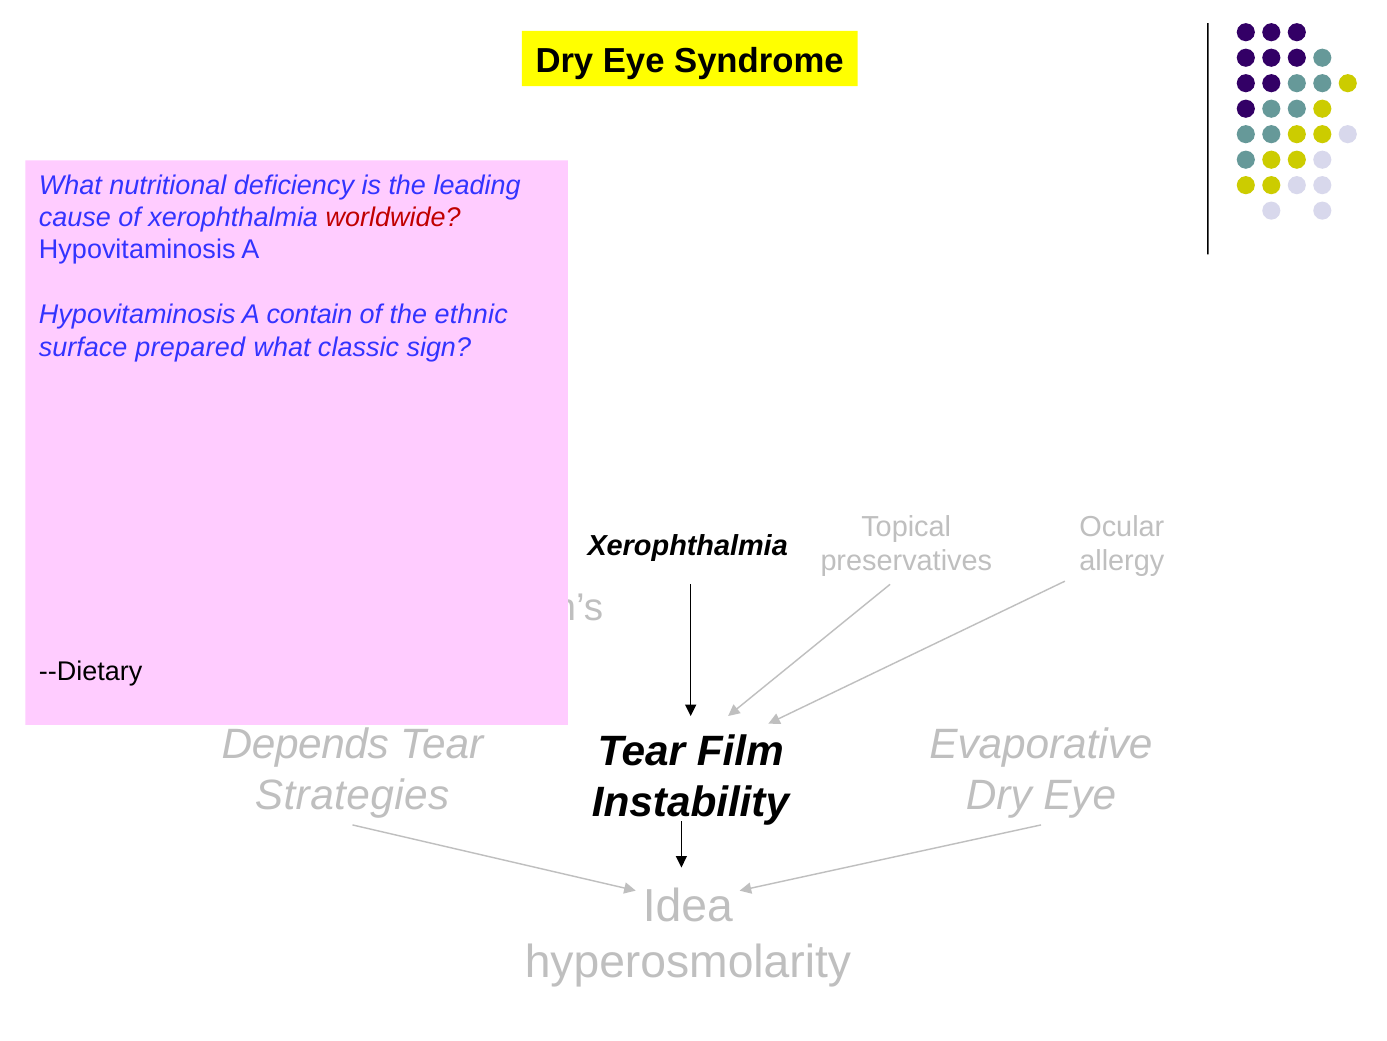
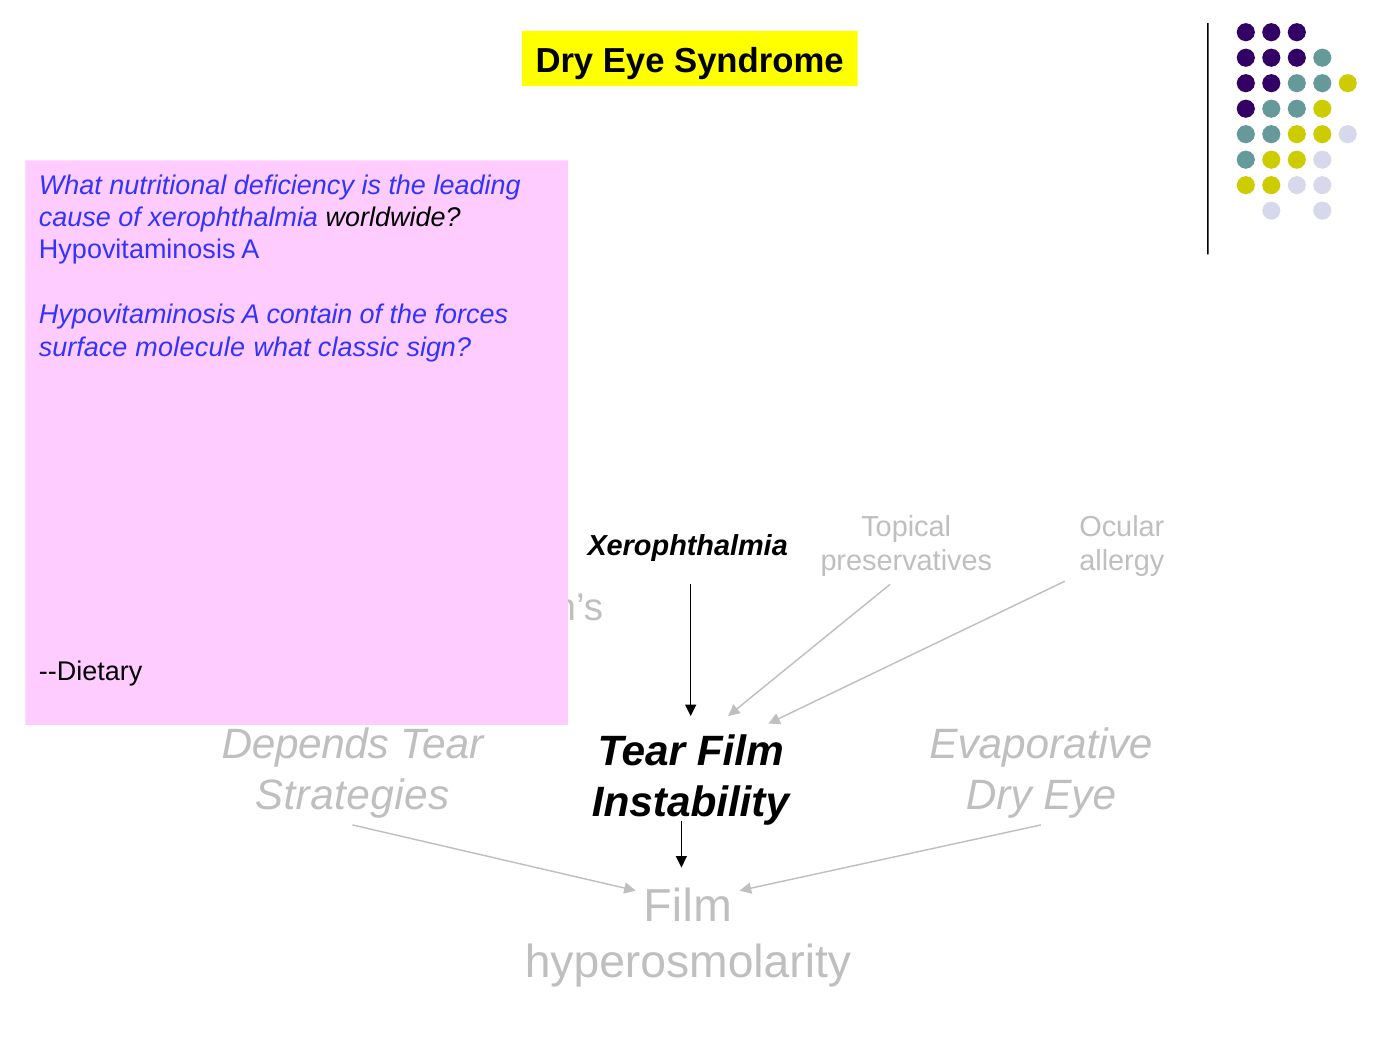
worldwide colour: red -> black (393, 217)
ethnic: ethnic -> forces (471, 315)
prepared: prepared -> molecule (190, 347)
Idea: Idea -> Film (688, 906)
